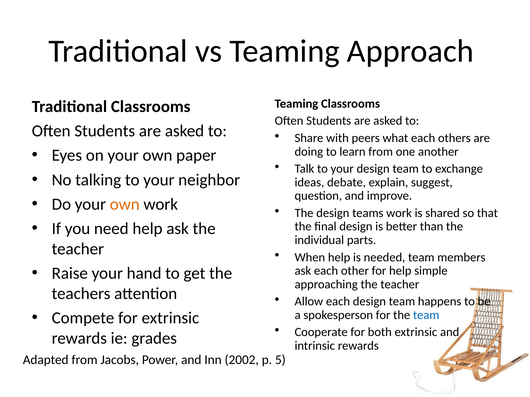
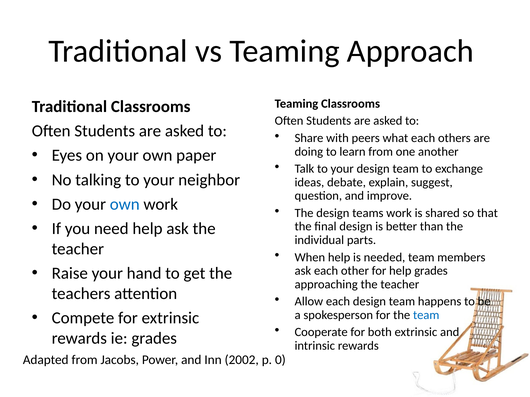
own colour: orange -> blue (125, 204)
help simple: simple -> grades (431, 271)
5: 5 -> 0 (280, 360)
